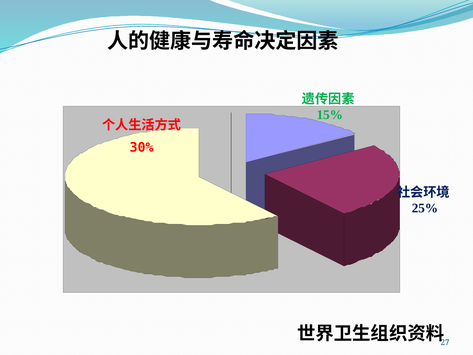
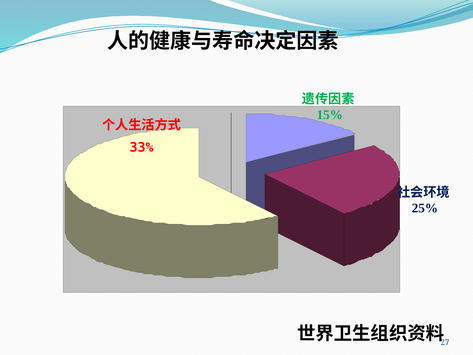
30%: 30% -> 33% (142, 148)
